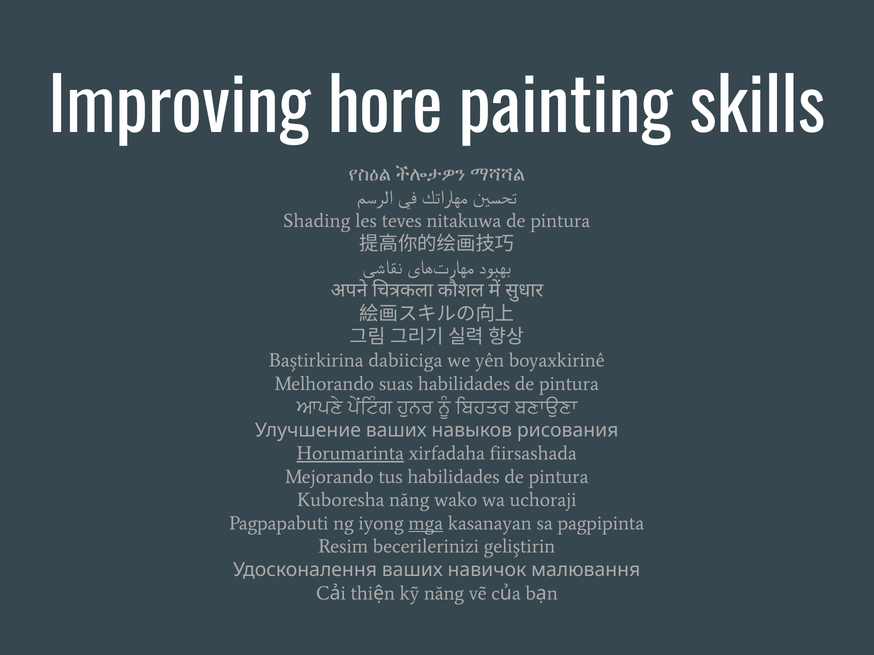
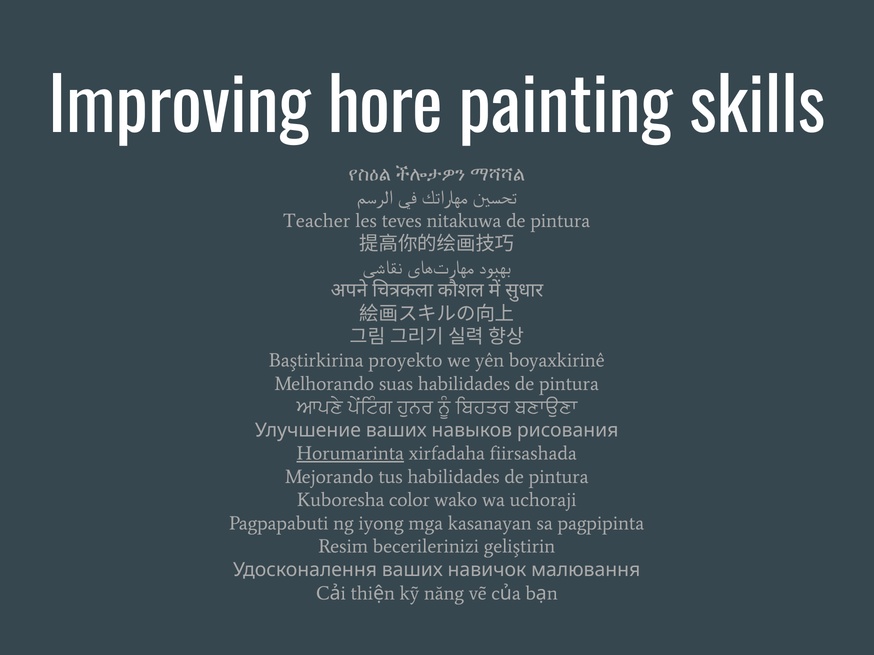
Shading: Shading -> Teacher (317, 221)
dabiiciga: dabiiciga -> proyekto (405, 361)
Kuboresha năng: năng -> color (409, 500)
mga underline: present -> none (426, 524)
